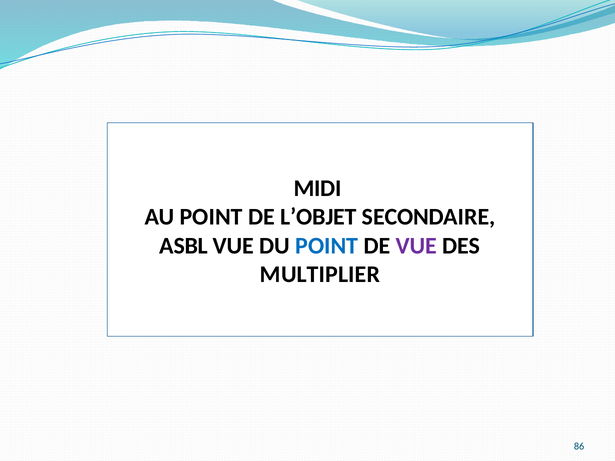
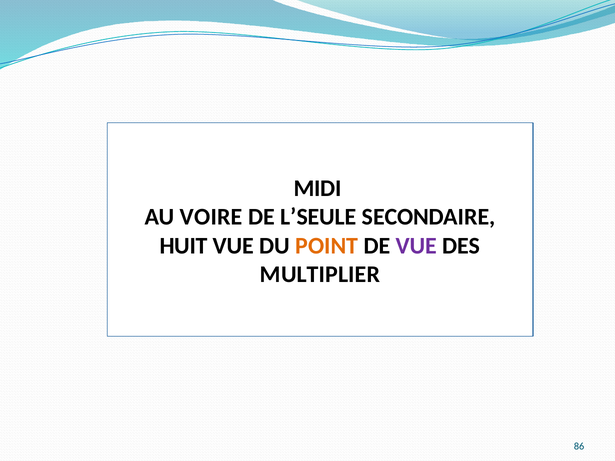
AU POINT: POINT -> VOIRE (211, 217)
L’OBJET: L’OBJET -> L’SEULE (319, 217)
ASBL: ASBL -> HUIT (184, 246)
POINT colour: blue -> orange (327, 246)
